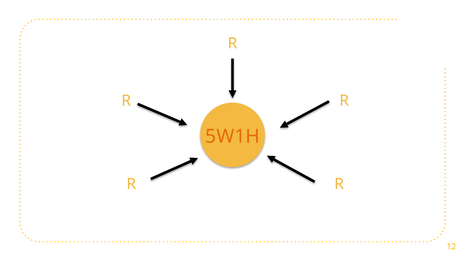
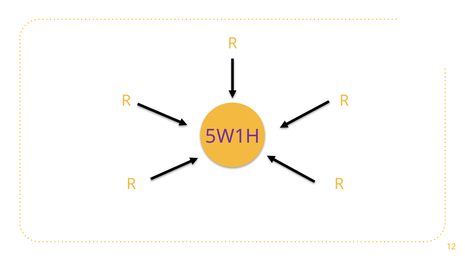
5W1H colour: orange -> purple (233, 137)
